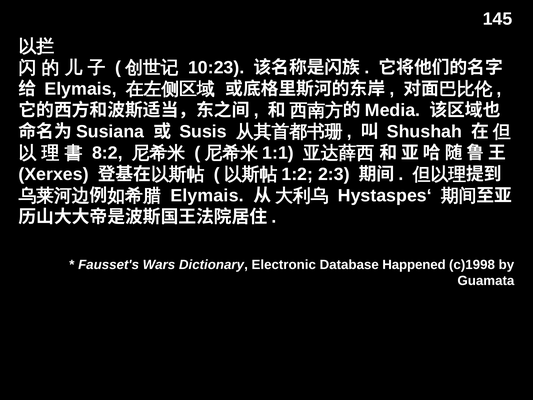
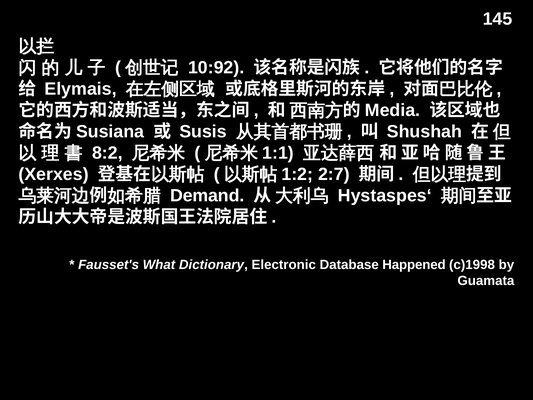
10:23: 10:23 -> 10:92 (216, 68)
2:3: 2:3 -> 2:7 (334, 174)
Elymais: Elymais -> Demand (207, 195)
Wars: Wars -> What (159, 264)
